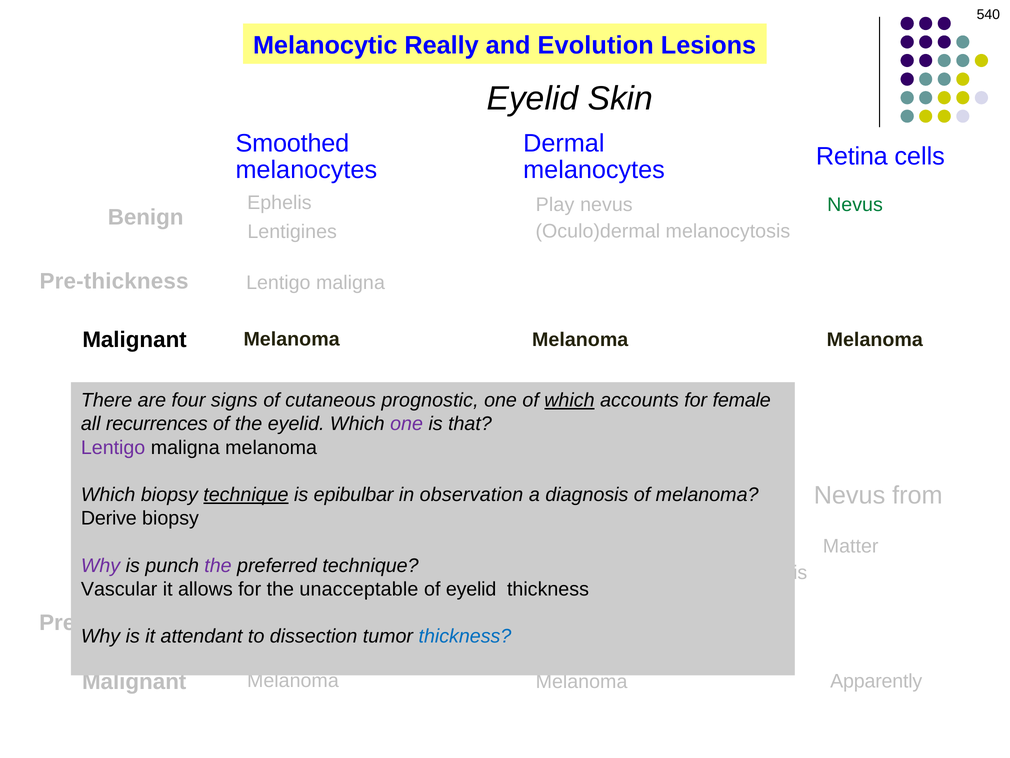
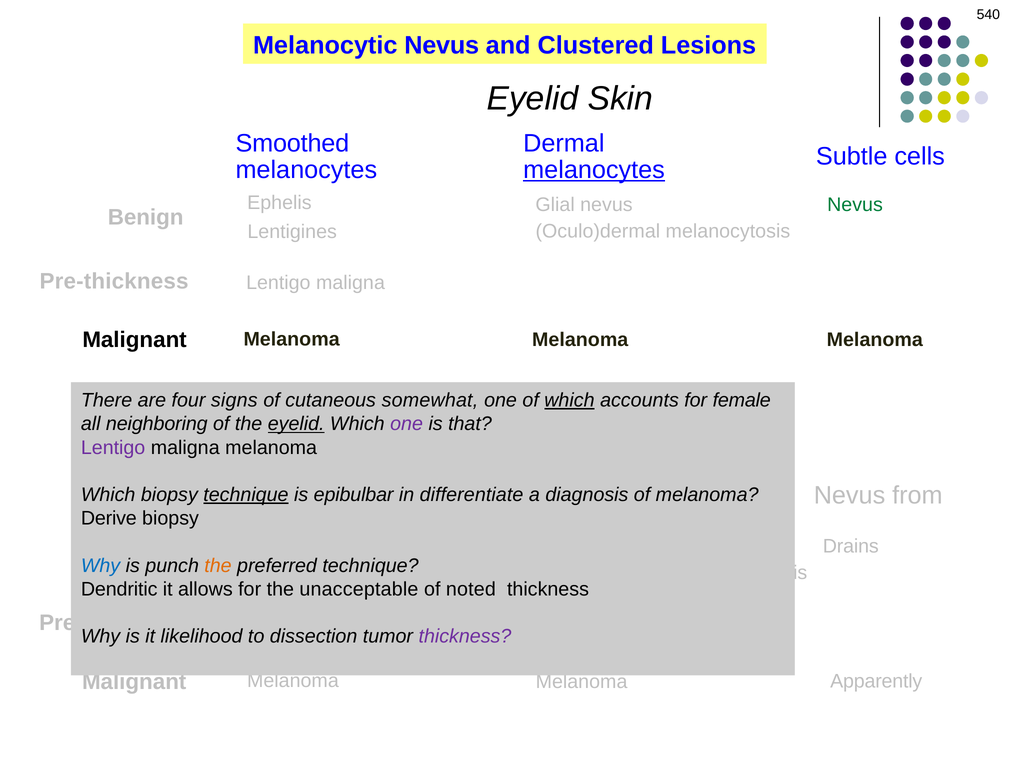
Melanocytic Really: Really -> Nevus (442, 45)
Evolution: Evolution -> Clustered (596, 45)
Retina: Retina -> Subtle (852, 157)
melanocytes underline: none -> present (594, 170)
Play: Play -> Glial (555, 205)
cutaneous prognostic: prognostic -> somewhat (430, 400)
recurrences: recurrences -> neighboring (157, 424)
eyelid underline: none -> present (296, 424)
observation: observation -> differentiate (472, 494)
Matter: Matter -> Drains (851, 546)
Why colour: purple -> blue (101, 565)
the colour: purple -> orange (218, 565)
Vascular: Vascular -> Dendritic (119, 589)
of eyelid: eyelid -> noted (471, 589)
attendant: attendant -> likelihood (202, 636)
thickness colour: blue -> purple (465, 636)
